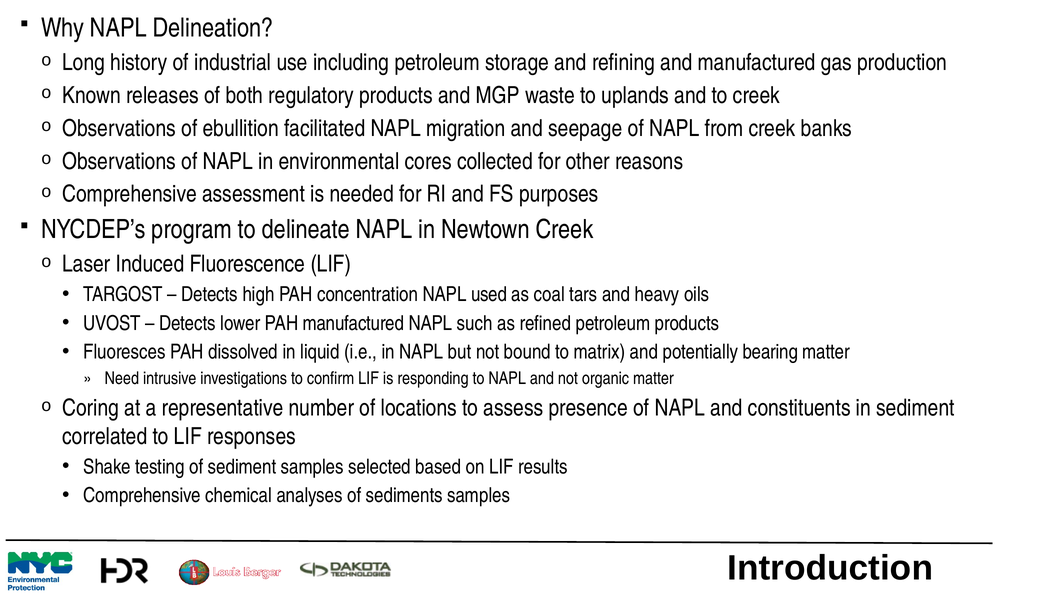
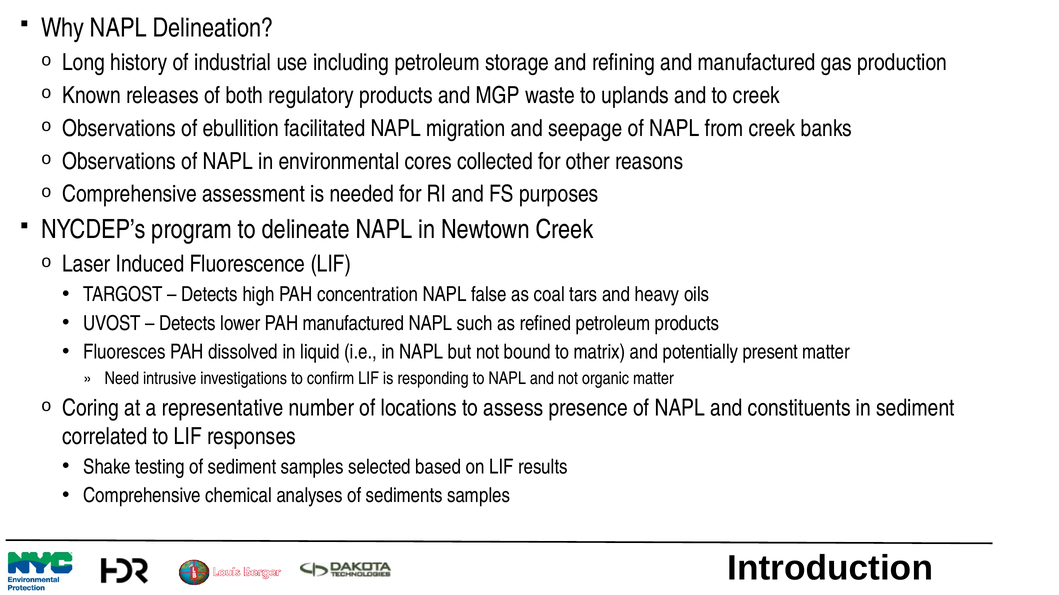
used: used -> false (489, 295)
bearing: bearing -> present (770, 353)
